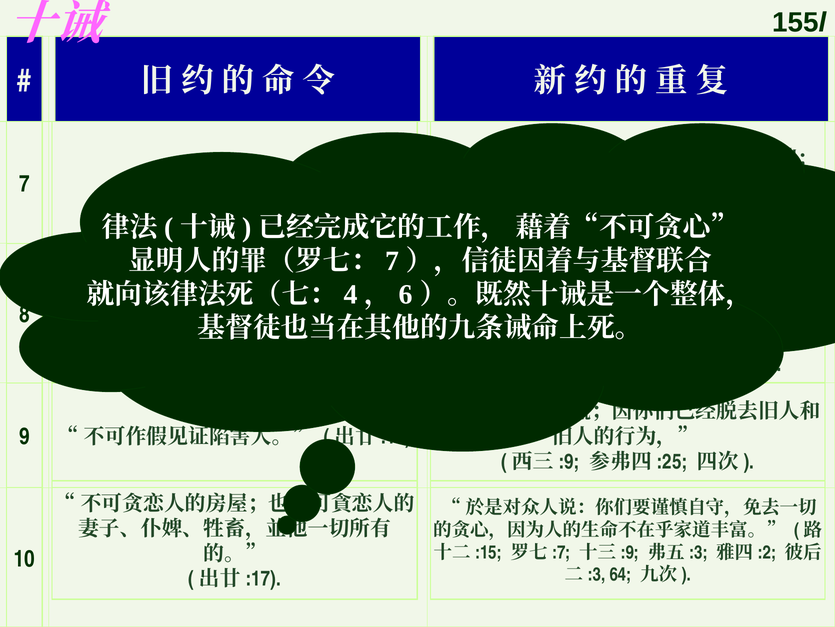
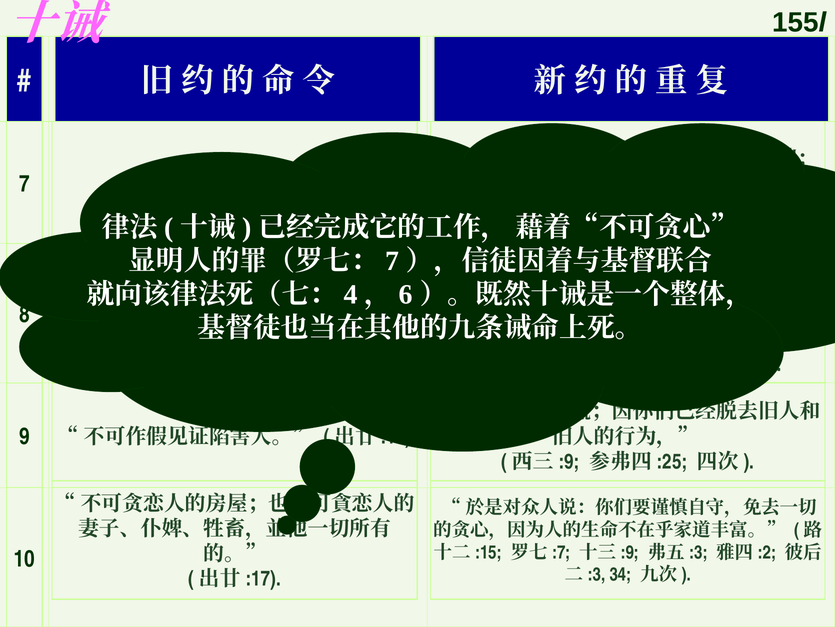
64: 64 -> 34 (620, 574)
